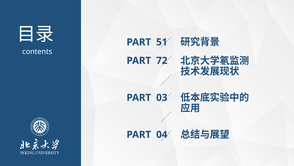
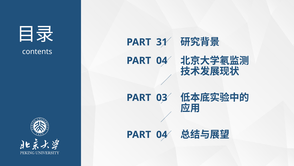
51: 51 -> 31 (162, 42)
72: 72 -> 04 (162, 60)
